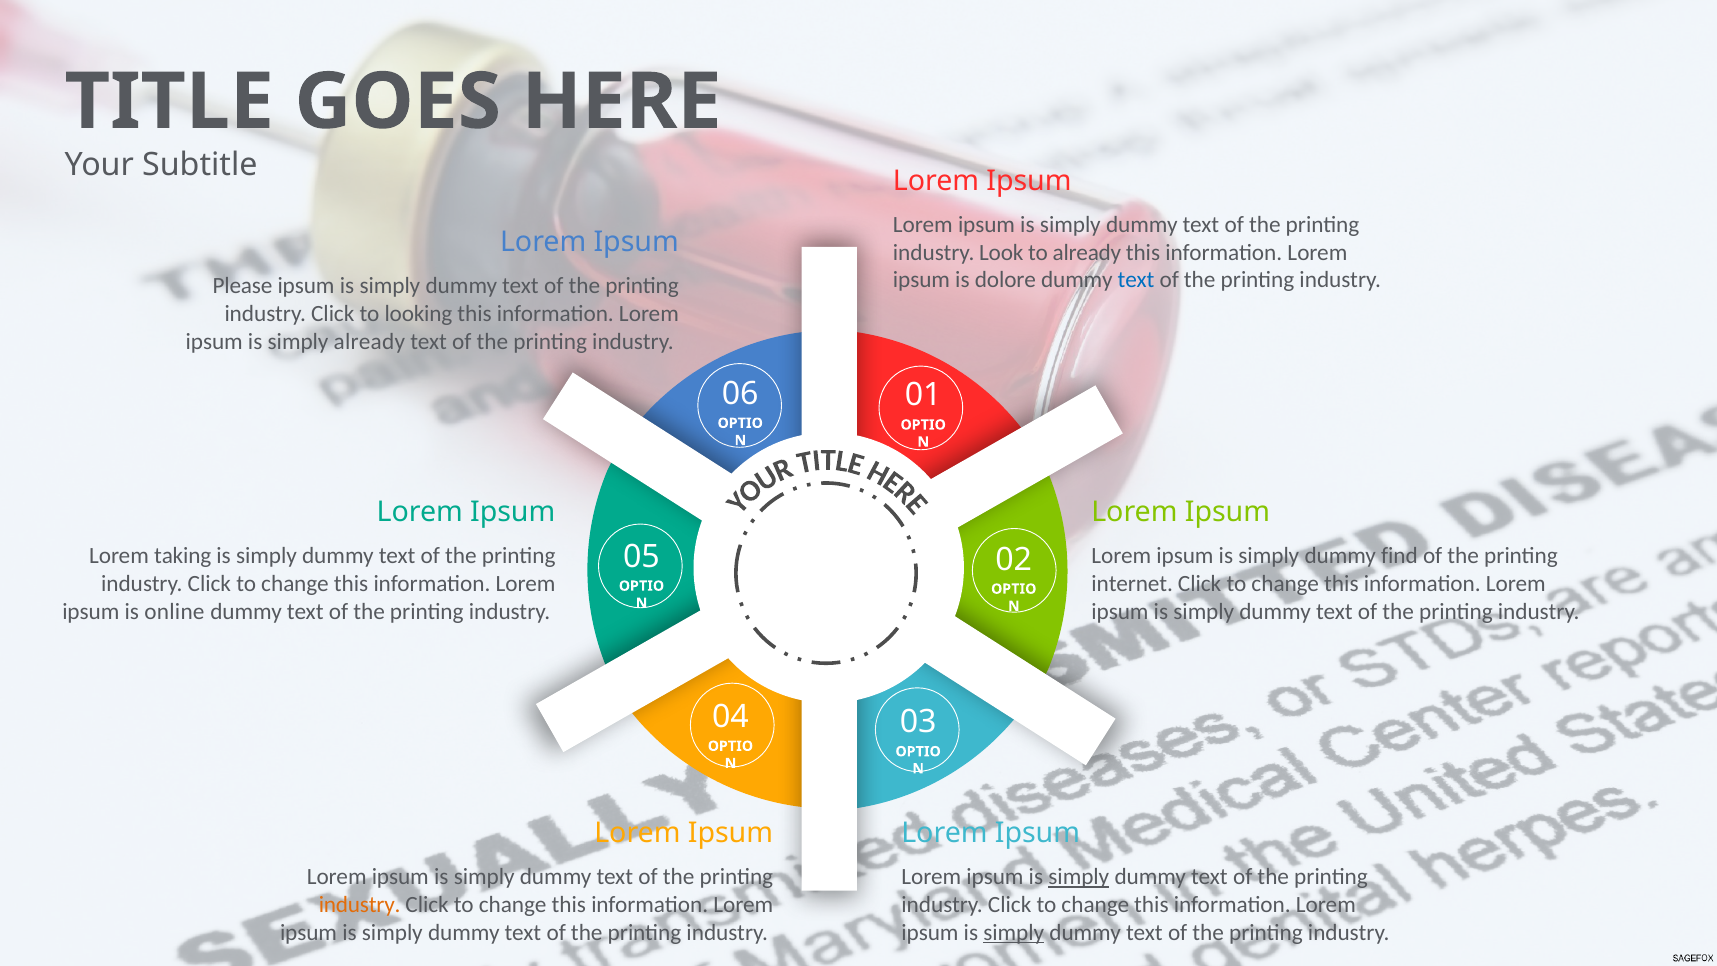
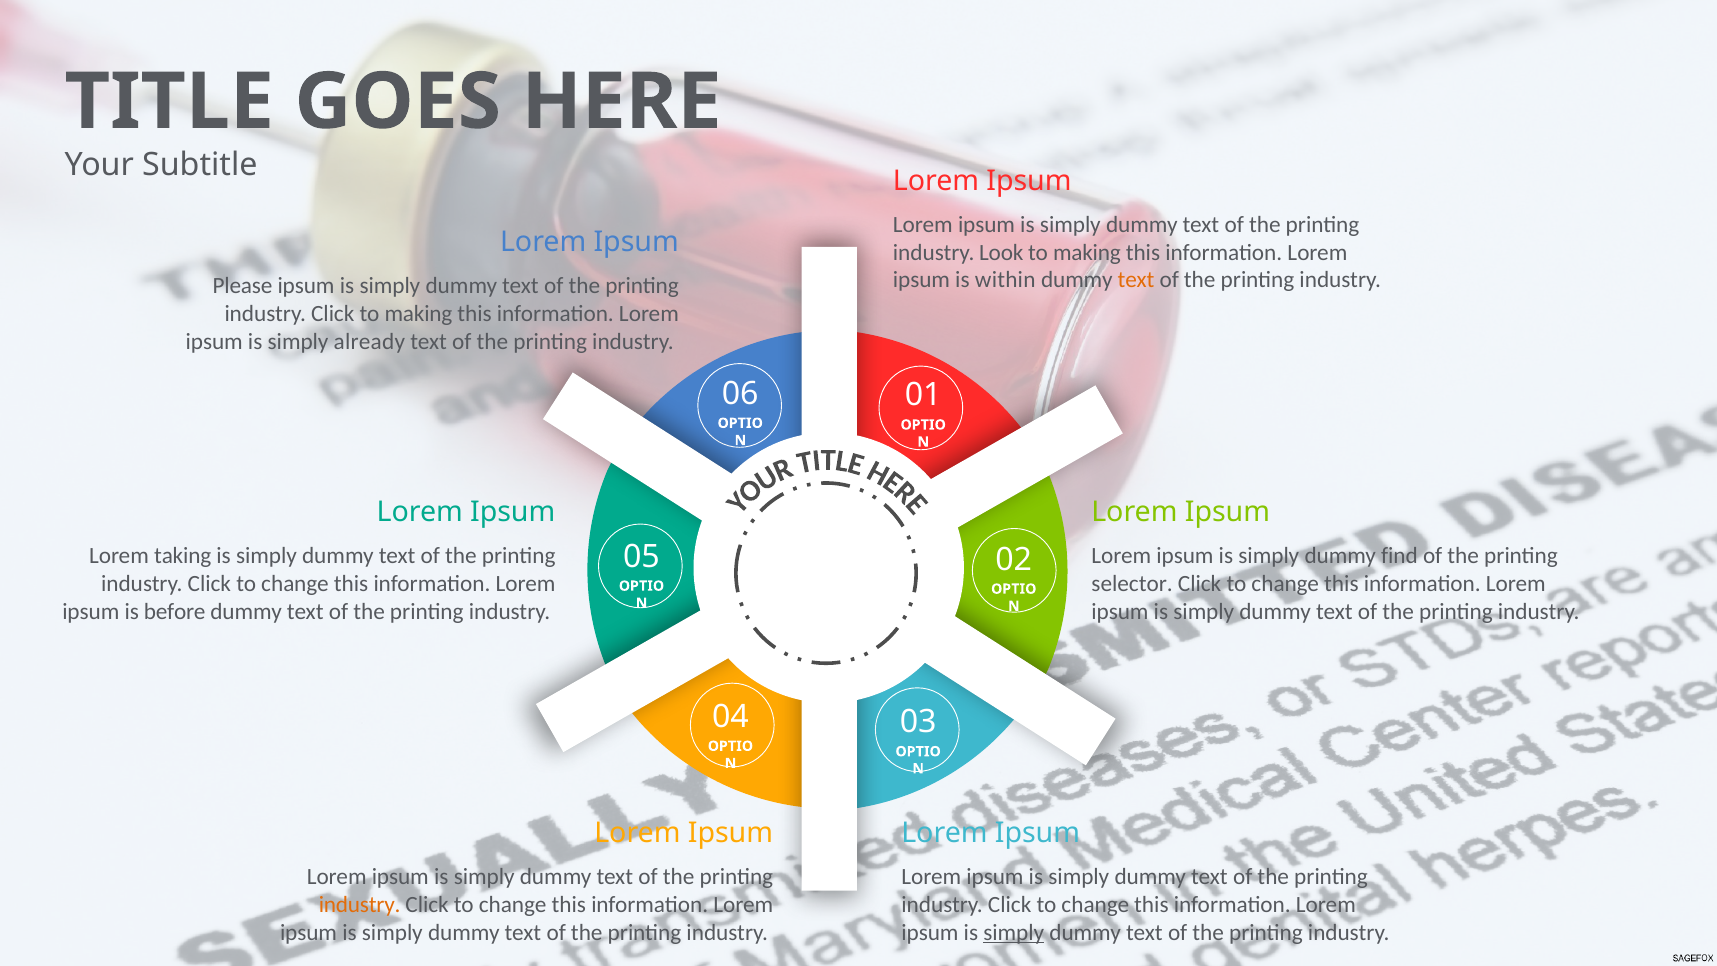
already: already -> making (1087, 252)
dolore: dolore -> within (1005, 280)
text colour: blue -> orange (1136, 280)
Click to looking: looking -> making (418, 313)
internet: internet -> selector (1132, 584)
online: online -> before (175, 611)
simply underline: present -> none (1079, 877)
